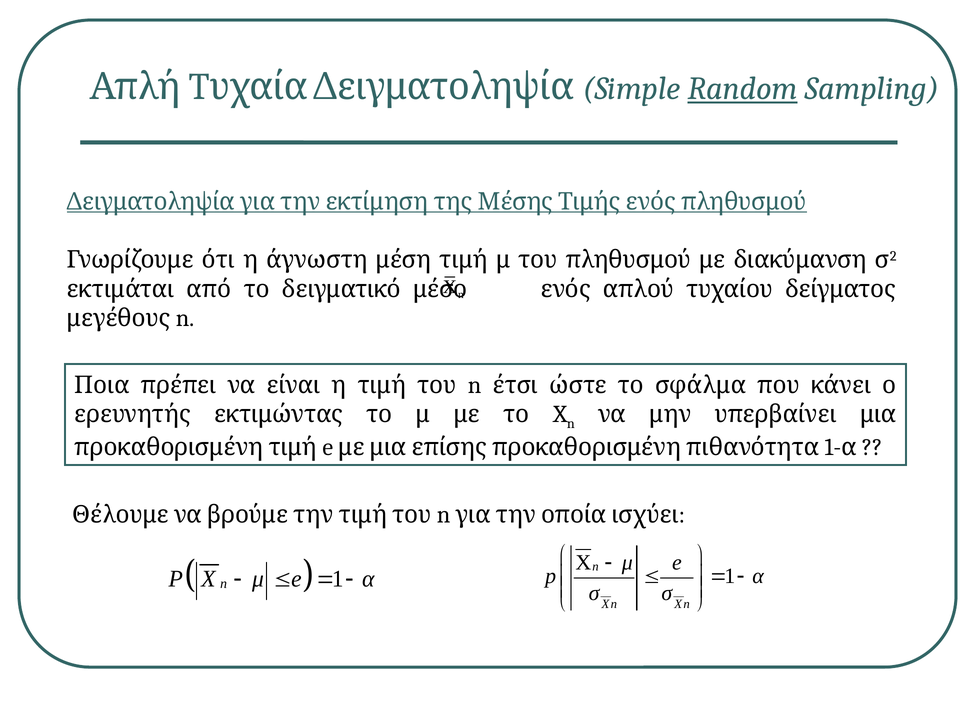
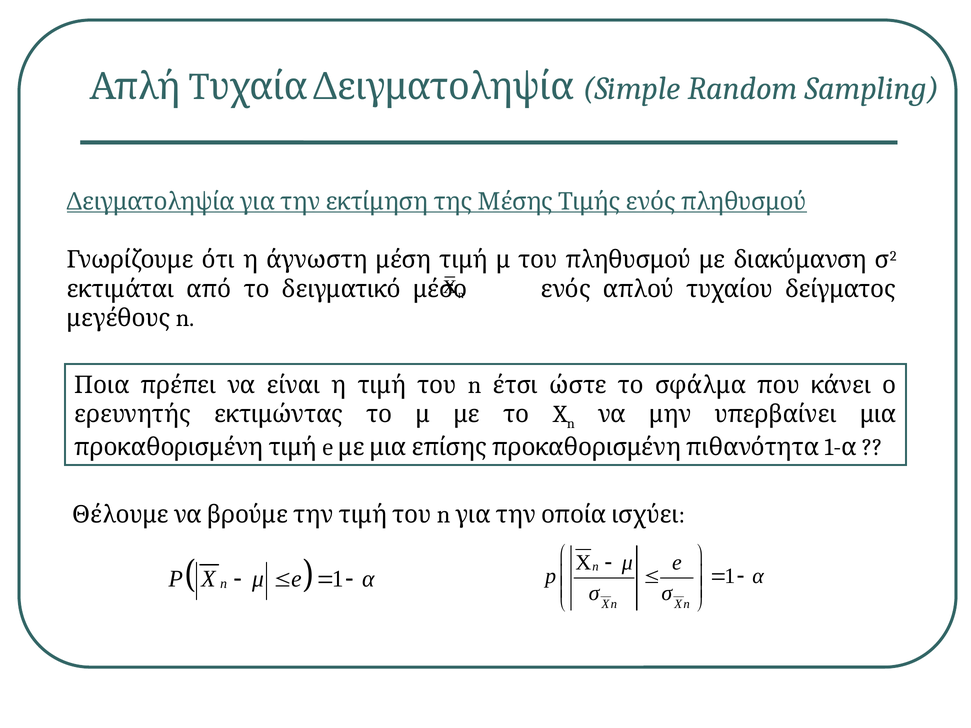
Random underline: present -> none (743, 89)
